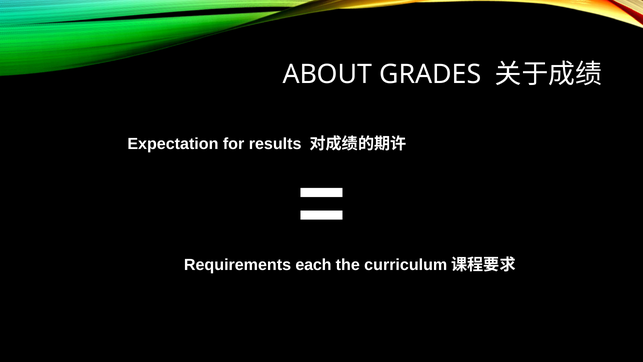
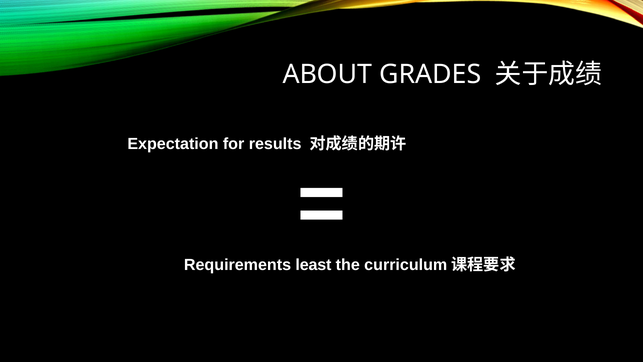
each: each -> least (313, 265)
